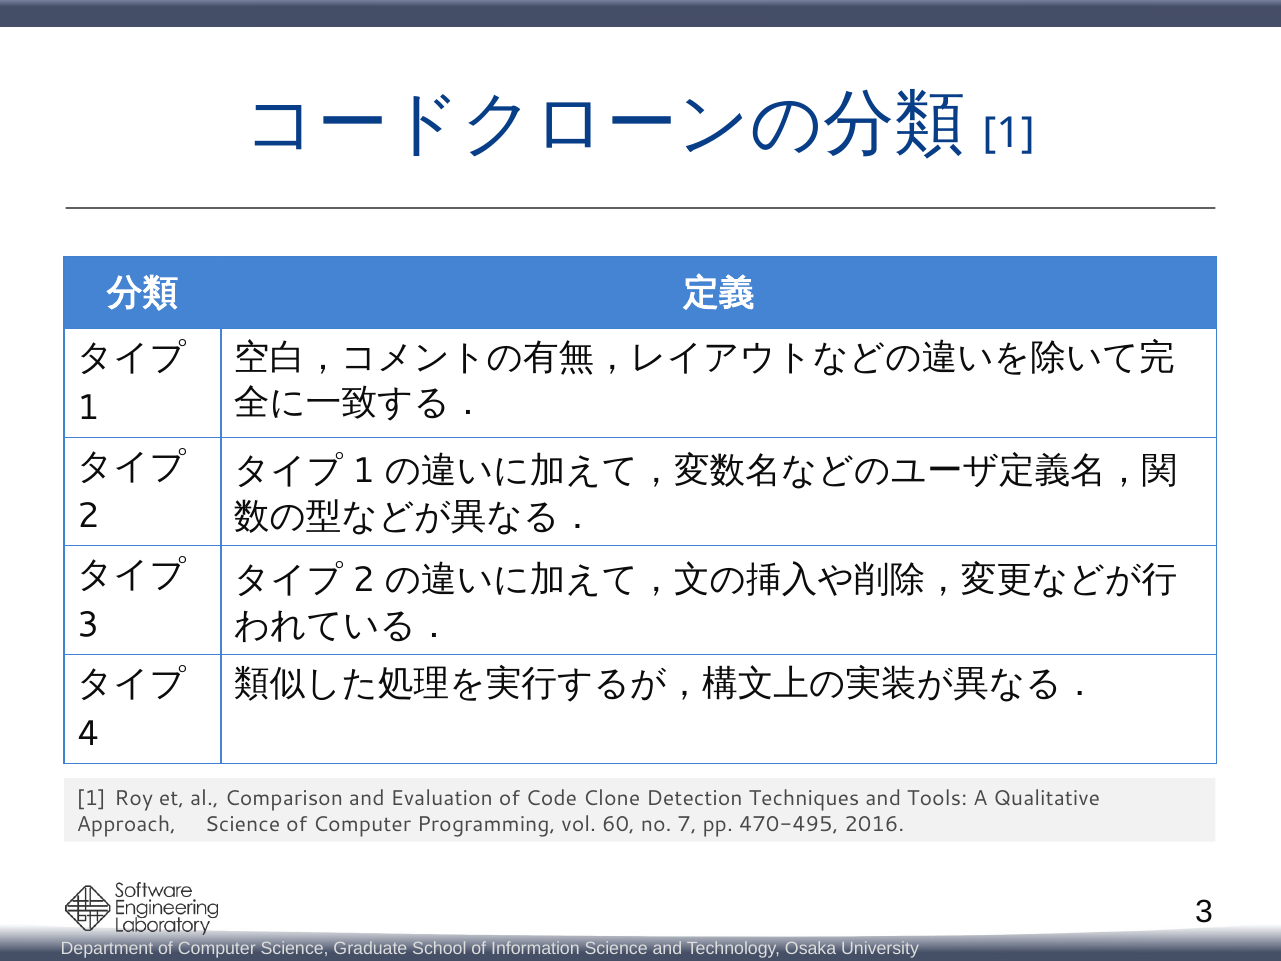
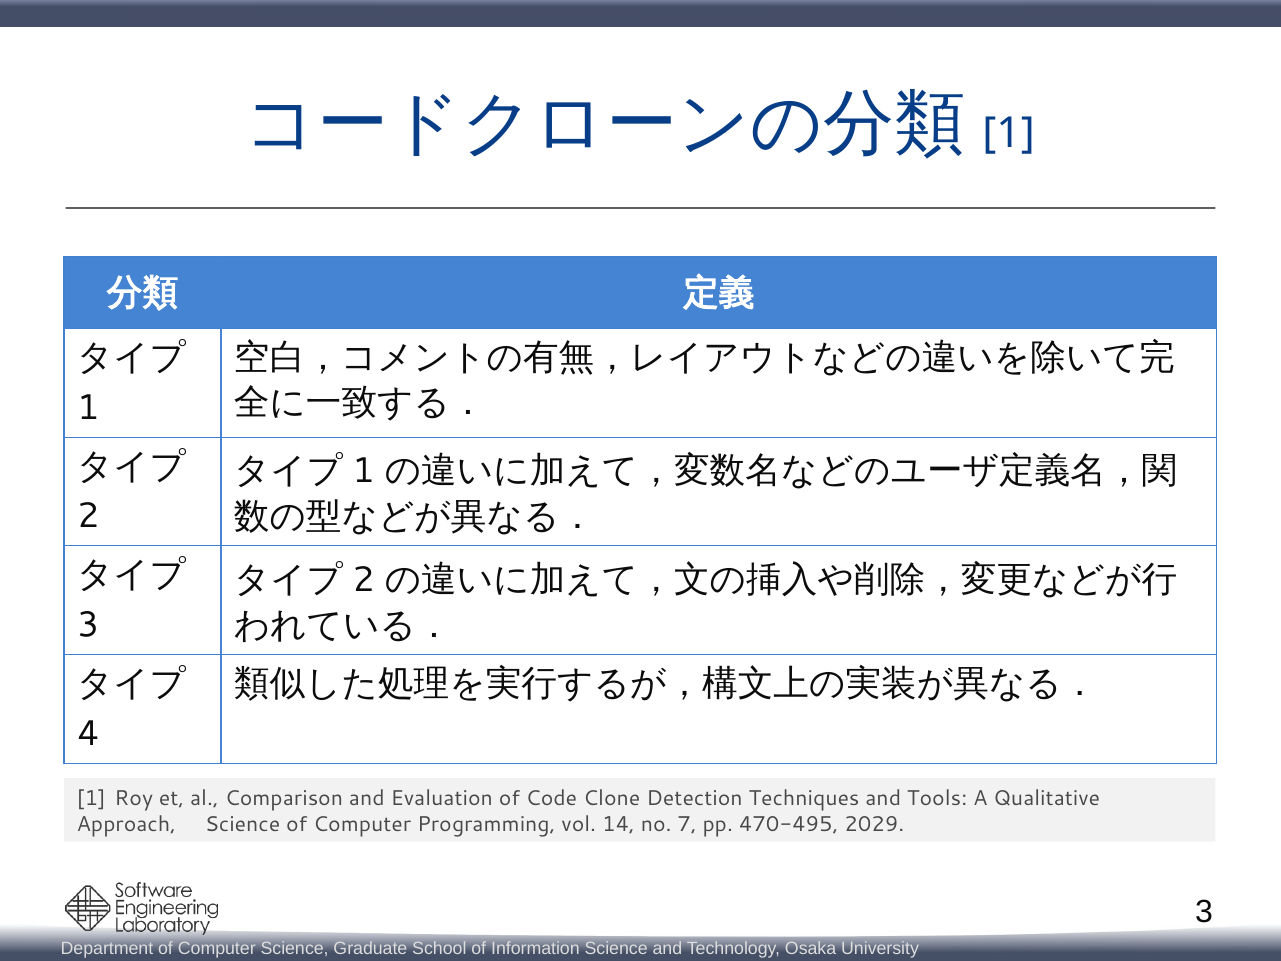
60: 60 -> 14 (618, 824)
2016: 2016 -> 2029 (874, 824)
